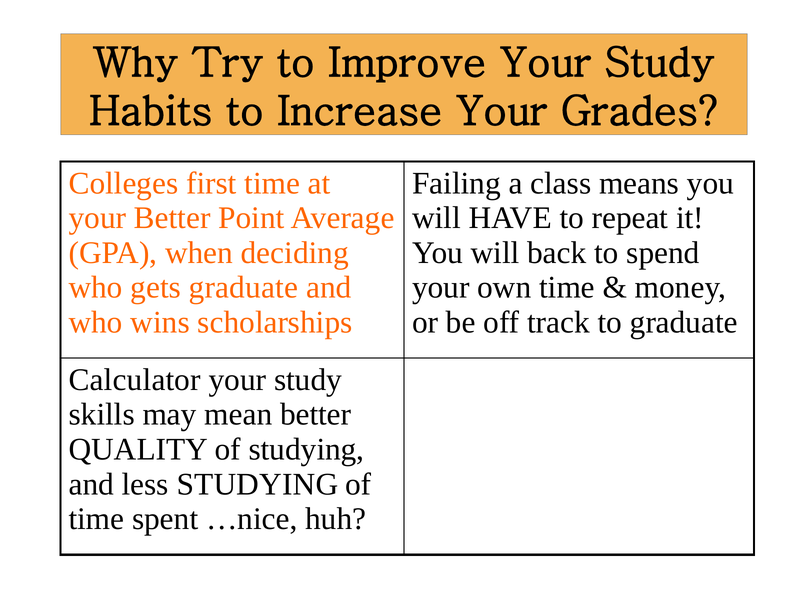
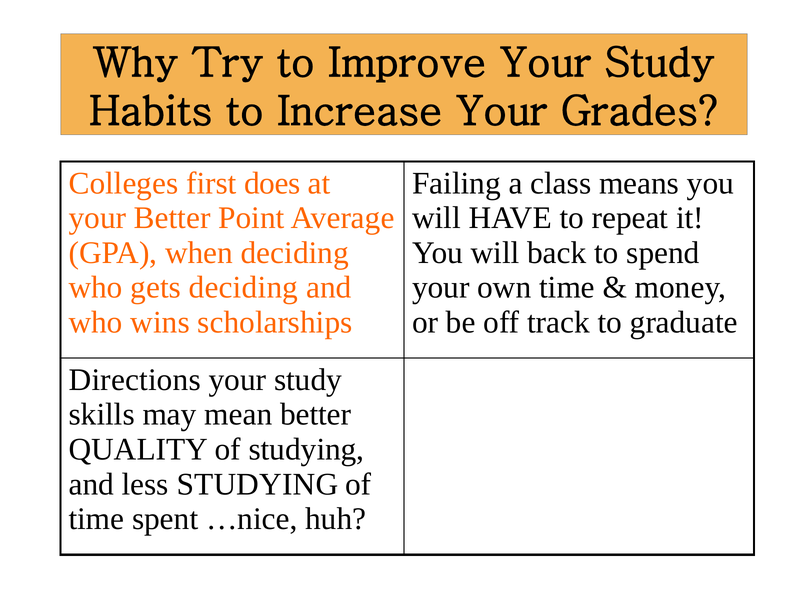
first time: time -> does (272, 183)
gets graduate: graduate -> deciding (243, 288)
Calculator: Calculator -> Directions (135, 380)
